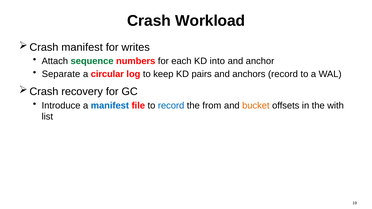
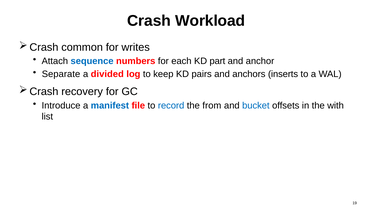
manifest: manifest -> common (82, 47)
sequence colour: green -> blue (92, 61)
into: into -> part (217, 61)
circular: circular -> divided (107, 74)
anchors record: record -> inserts (283, 74)
bucket colour: orange -> blue (256, 106)
